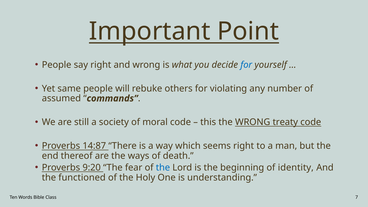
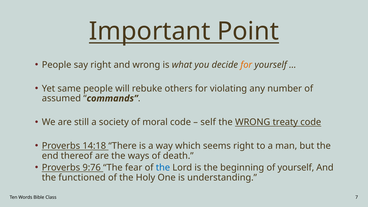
for colour: blue -> orange (246, 65)
this: this -> self (208, 122)
14:87: 14:87 -> 14:18 (94, 146)
9:20: 9:20 -> 9:76 (92, 168)
of identity: identity -> yourself (296, 168)
